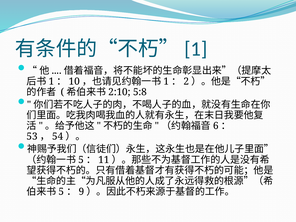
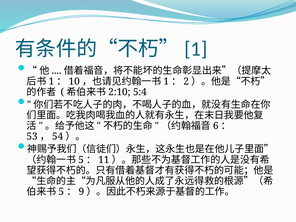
5:8: 5:8 -> 5:4 (140, 92)
